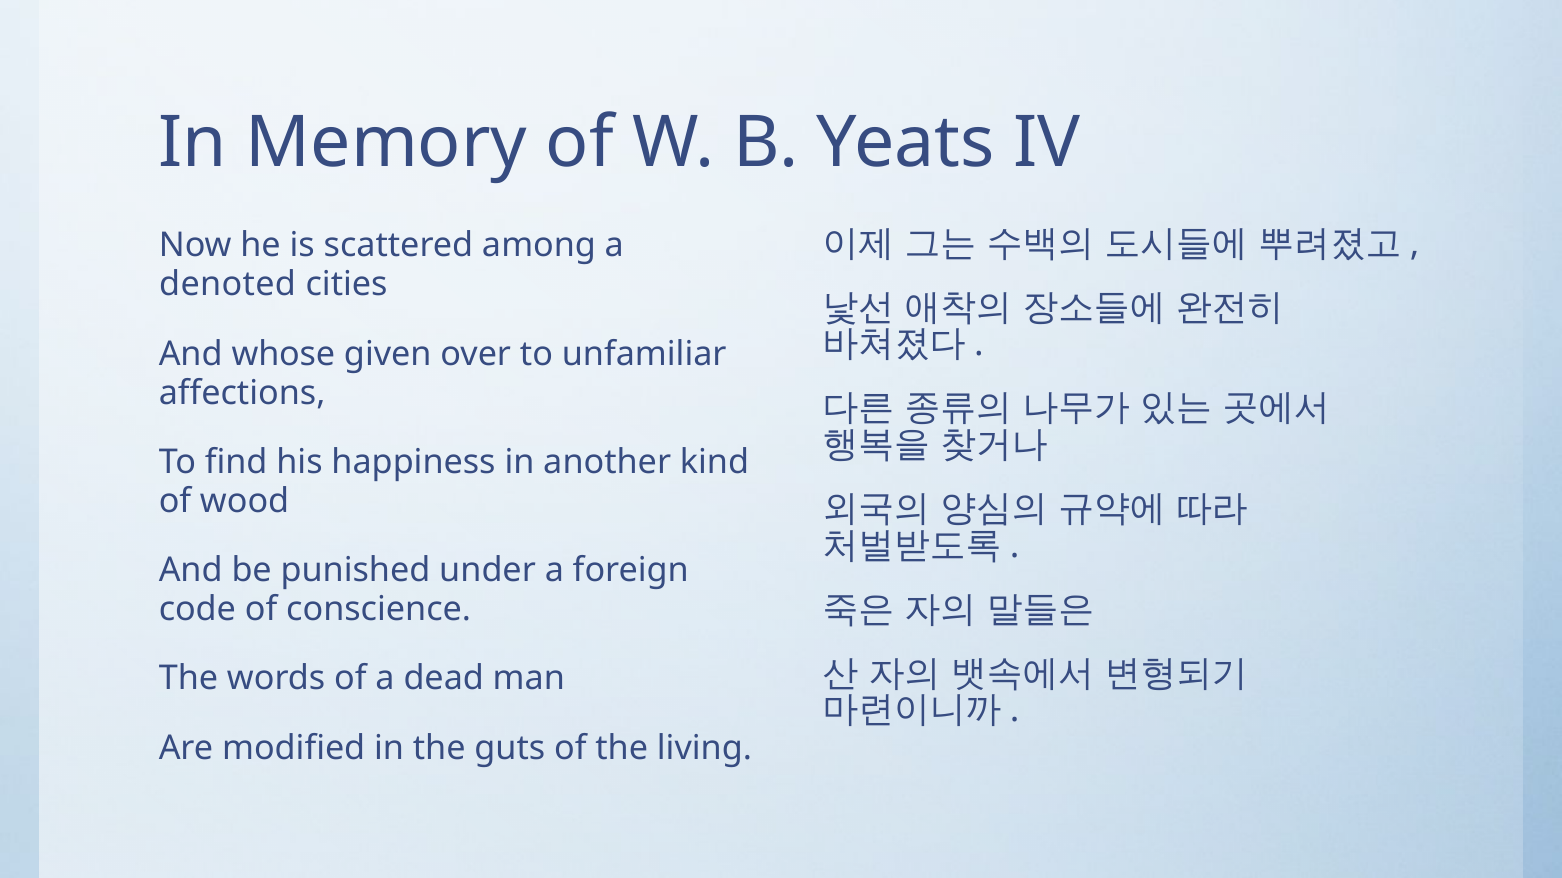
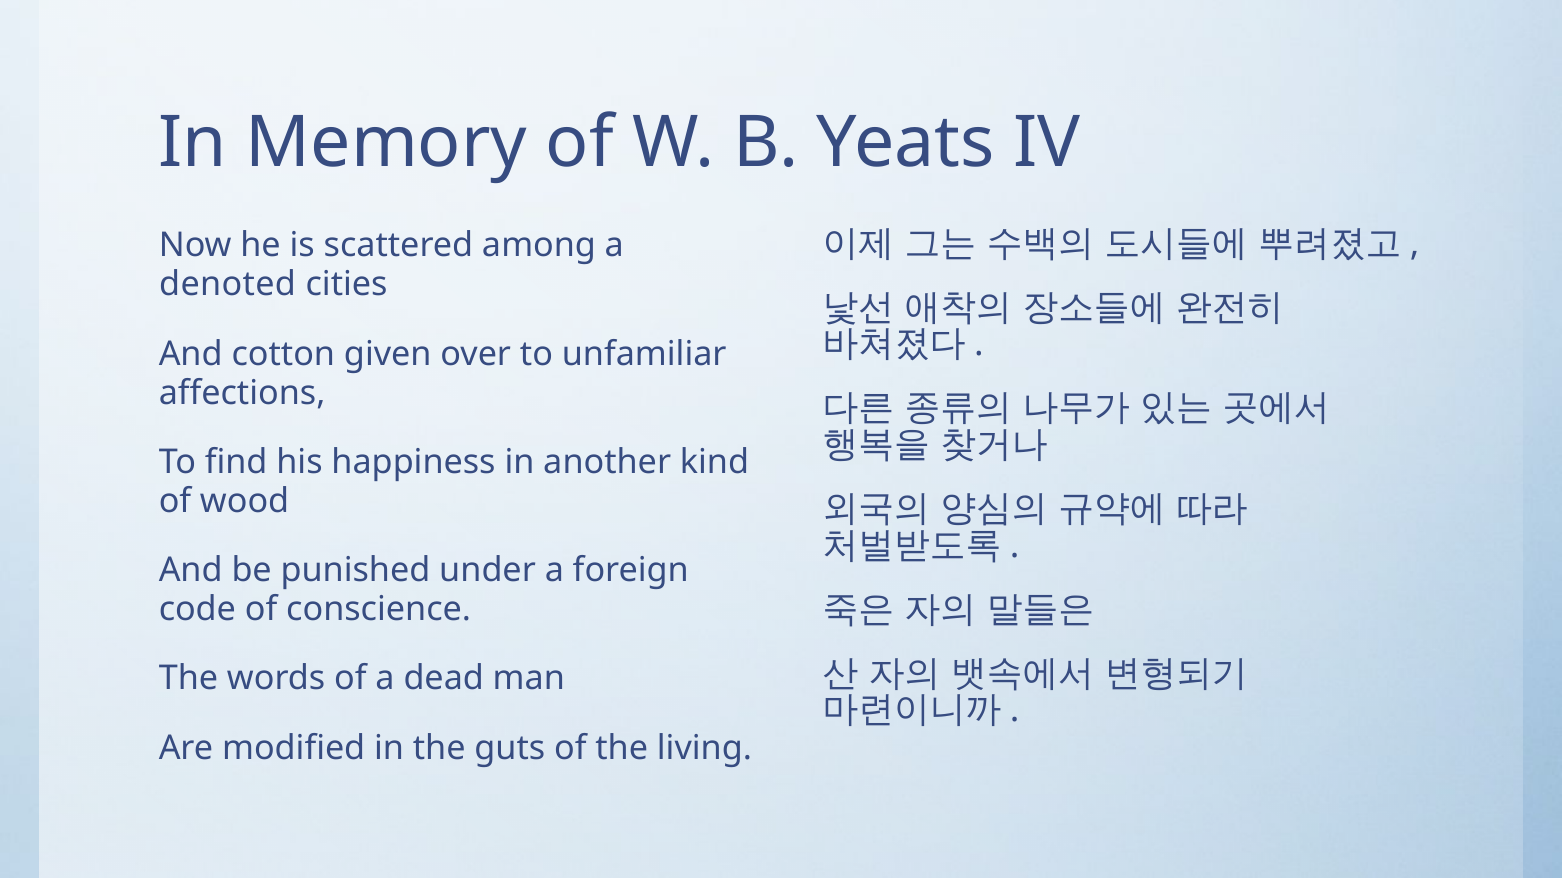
whose: whose -> cotton (283, 354)
